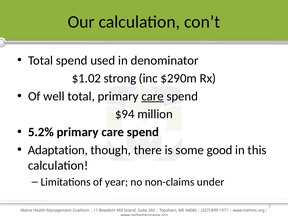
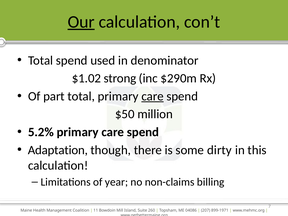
Our underline: none -> present (81, 22)
well: well -> part (54, 96)
$94: $94 -> $50 (125, 114)
good: good -> dirty (219, 150)
under: under -> billing (211, 182)
